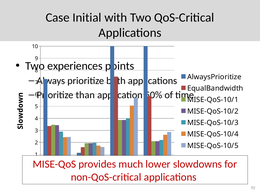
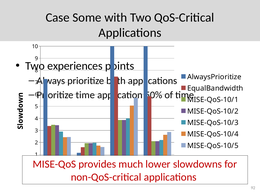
Initial: Initial -> Some (87, 18)
than: than -> time (85, 95)
